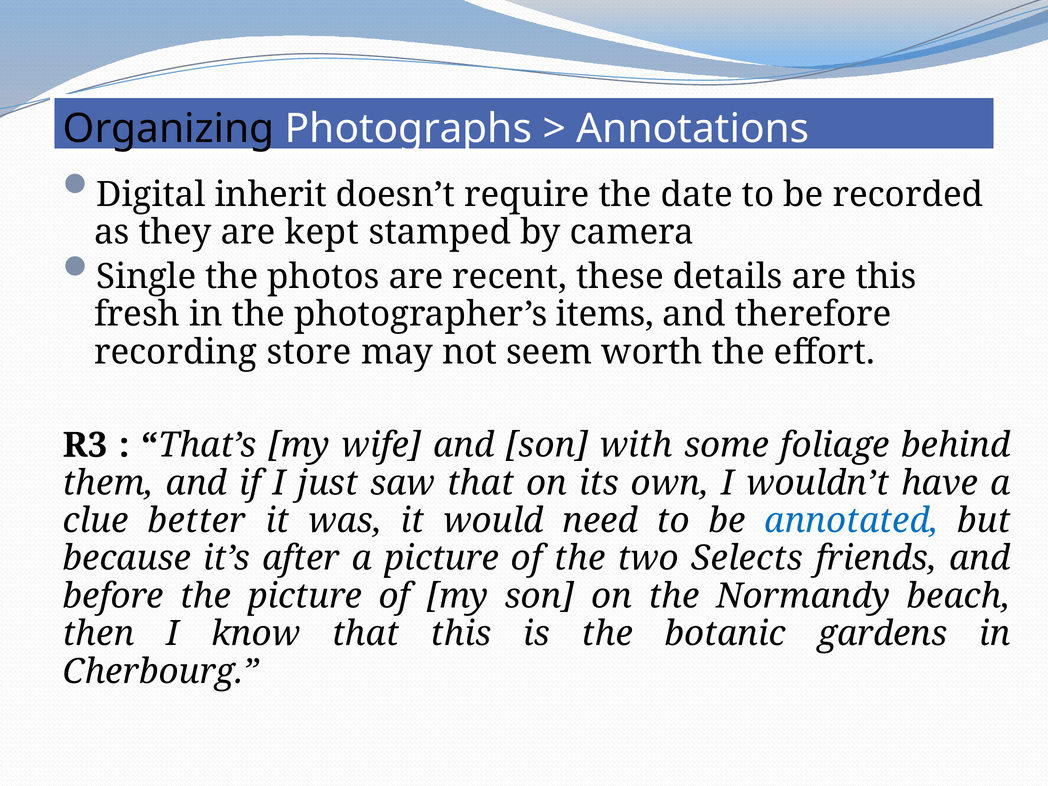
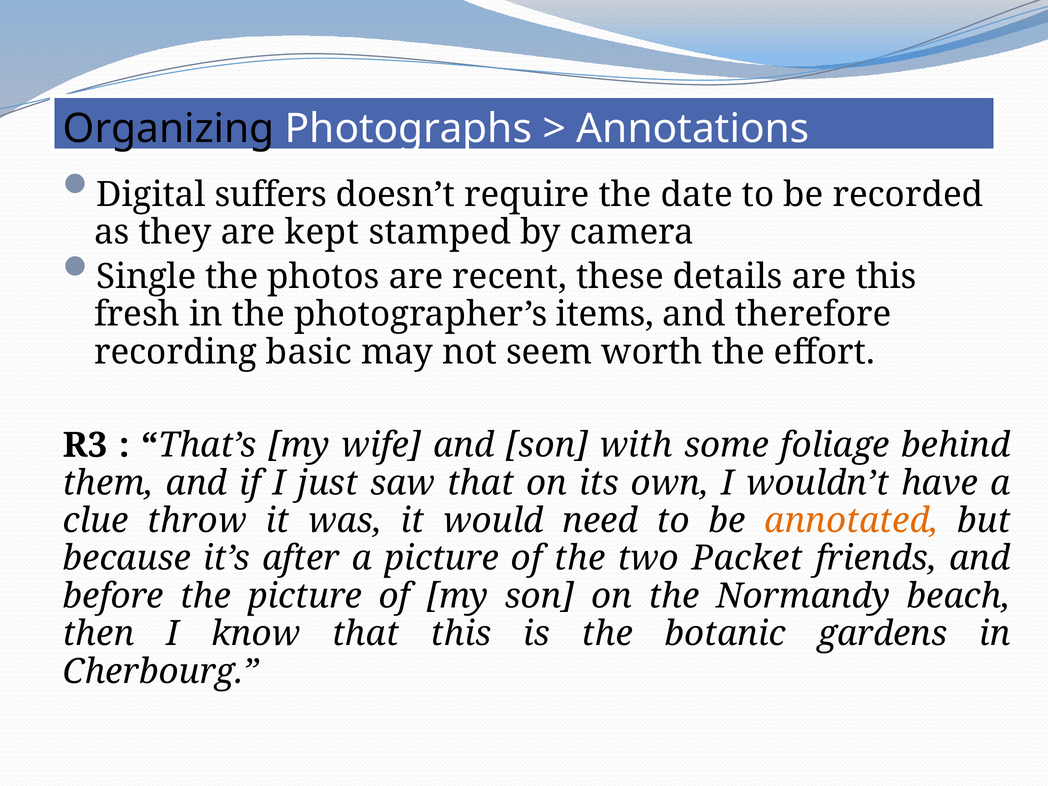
inherit: inherit -> suffers (271, 195)
store: store -> basic (309, 352)
better: better -> throw (197, 521)
annotated colour: blue -> orange (851, 521)
Selects: Selects -> Packet (747, 558)
